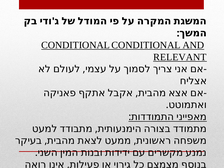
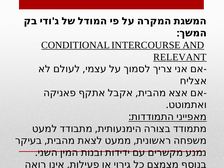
CONDITIONAL CONDITIONAL: CONDITIONAL -> INTERCOURSE (146, 45)
